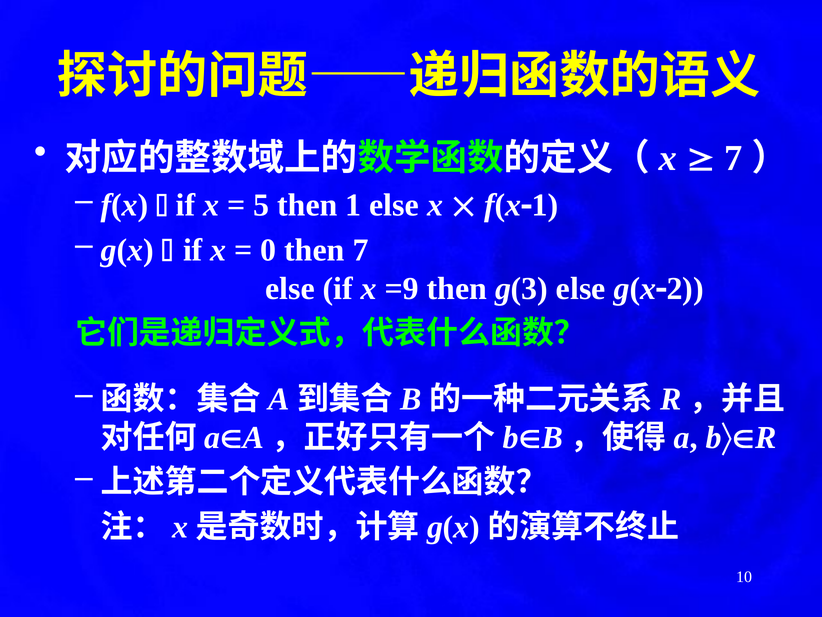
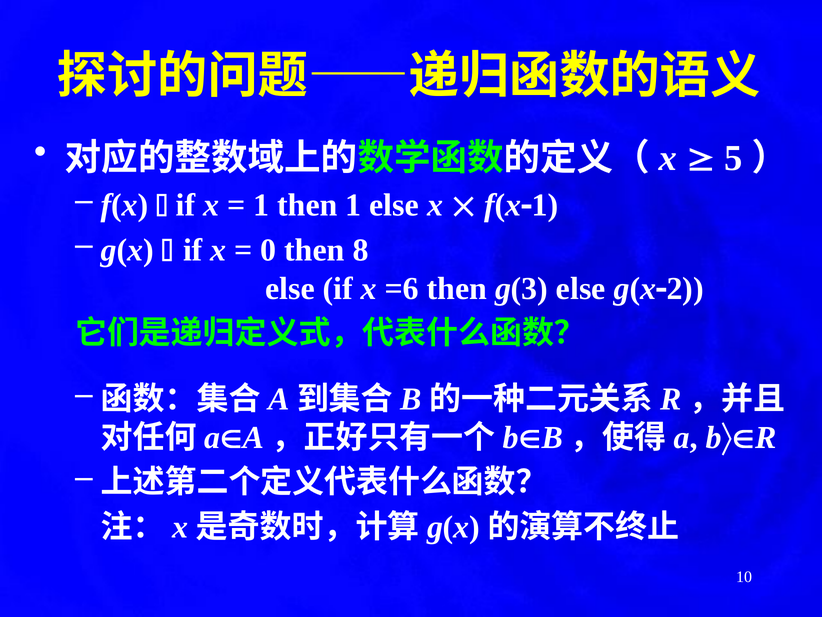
7: 7 -> 5 (733, 158)
5: 5 -> 1 (261, 205)
then 7: 7 -> 8 (361, 250)
=9: =9 -> =6 (402, 288)
